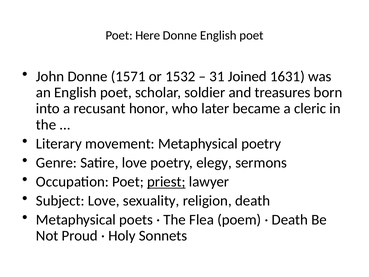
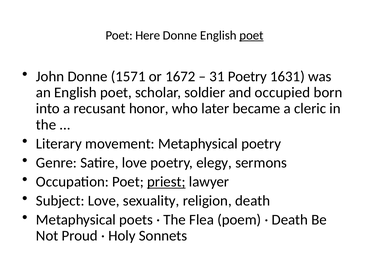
poet underline: none -> present (251, 35)
1532: 1532 -> 1672 (180, 76)
31 Joined: Joined -> Poetry (247, 76)
treasures: treasures -> occupied (282, 92)
